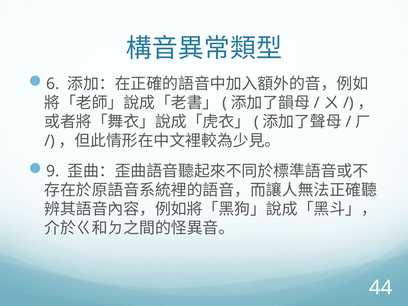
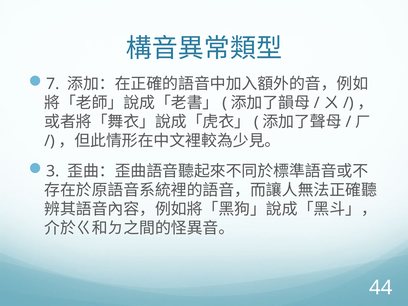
6: 6 -> 7 (53, 84)
9: 9 -> 3 (53, 171)
